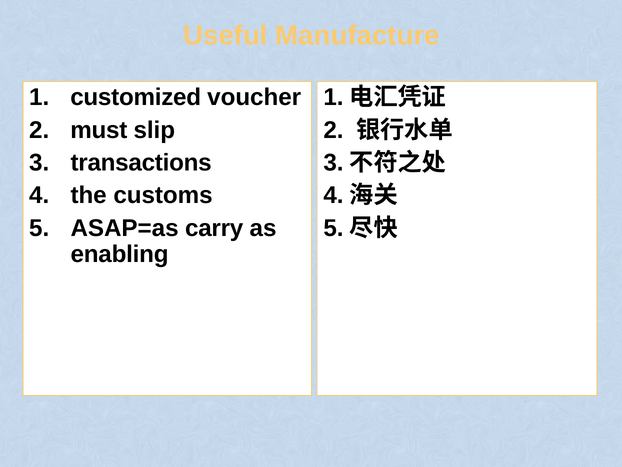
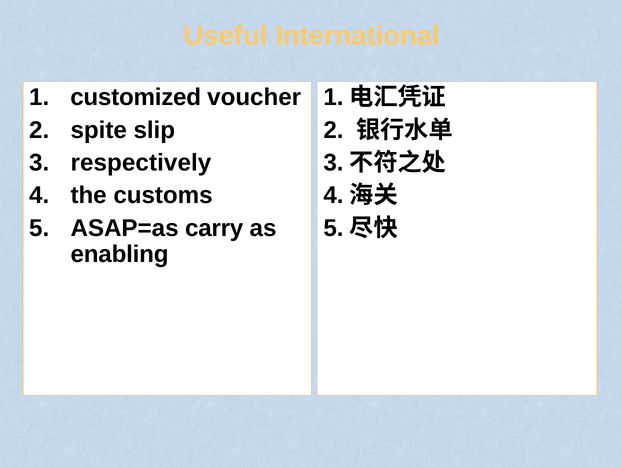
Manufacture: Manufacture -> International (358, 36)
must: must -> spite (99, 130)
transactions: transactions -> respectively (141, 163)
